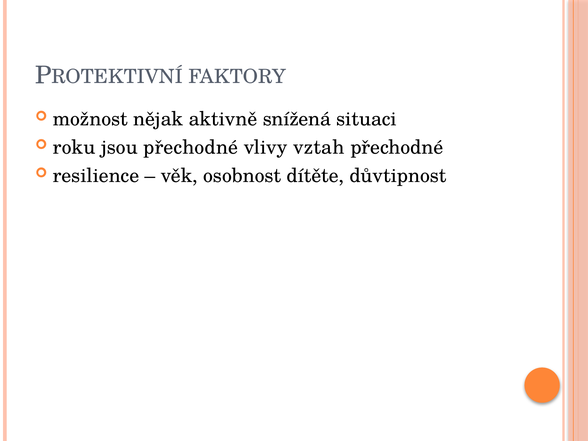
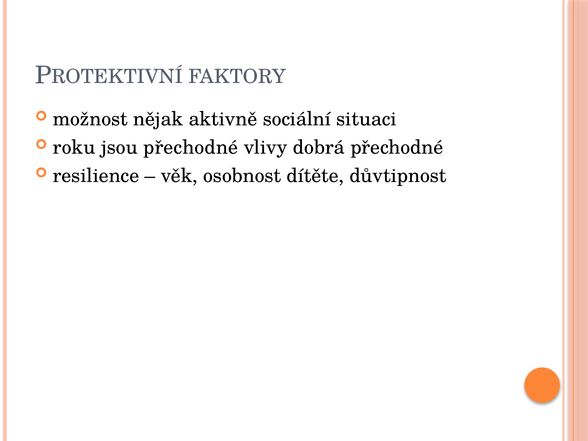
snížená: snížená -> sociální (297, 119)
vztah: vztah -> dobrá (319, 147)
